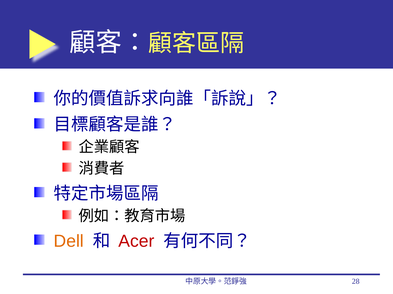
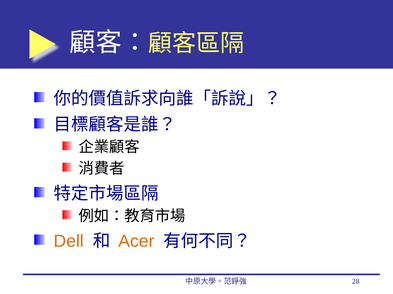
Acer colour: red -> orange (136, 242)
